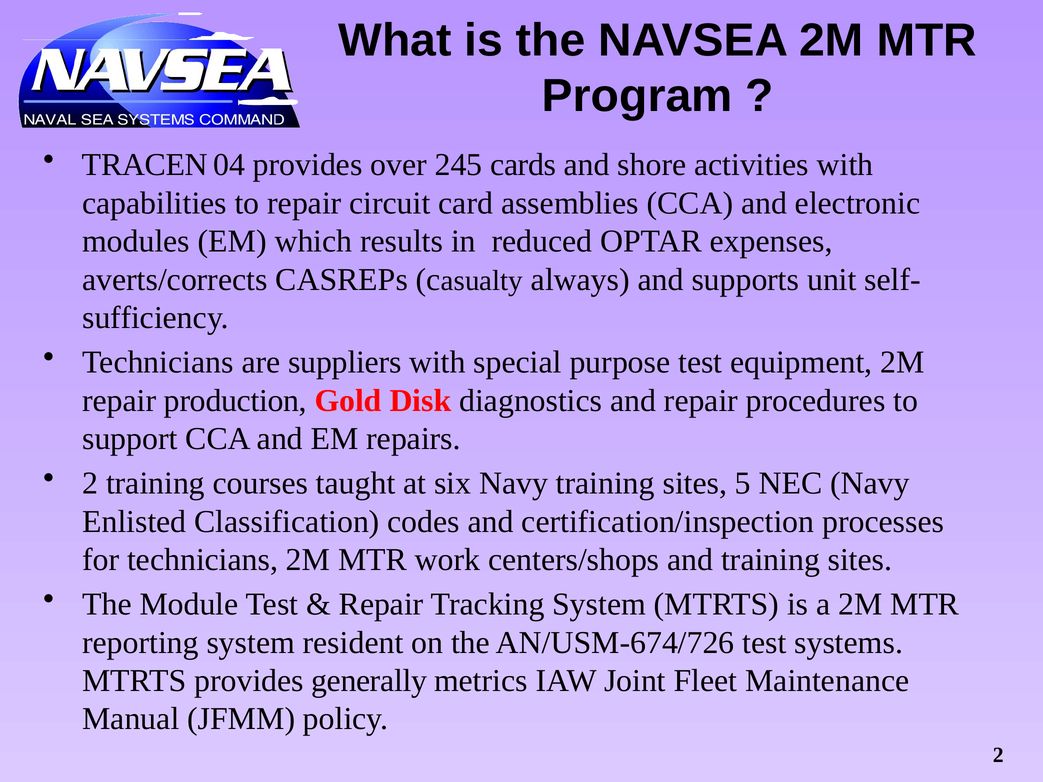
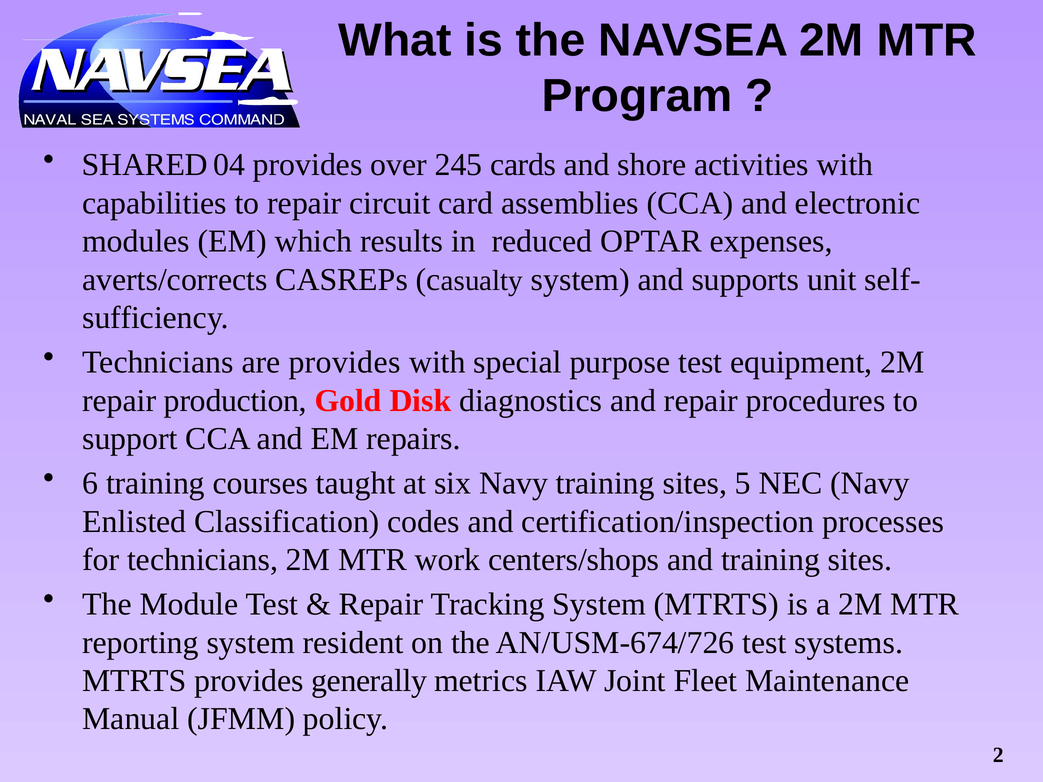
TRACEN: TRACEN -> SHARED (145, 165)
casualty always: always -> system (580, 280)
are suppliers: suppliers -> provides (345, 362)
2: 2 -> 6 (90, 483)
